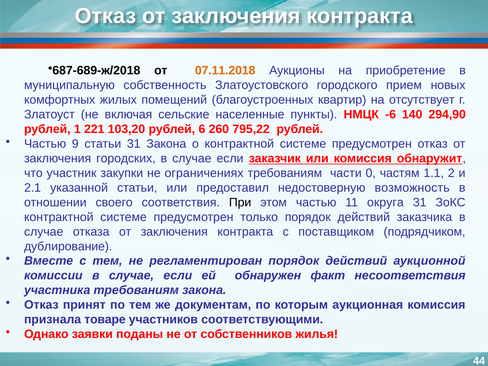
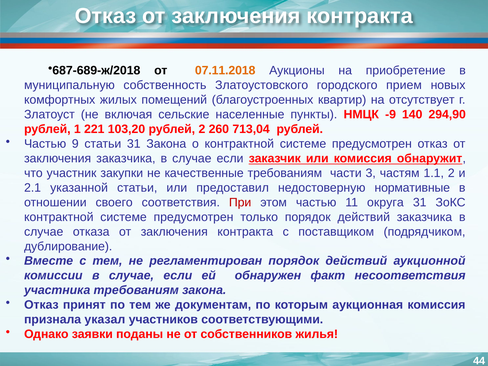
-6: -6 -> -9 (391, 115)
рублей 6: 6 -> 2 (202, 129)
795,22: 795,22 -> 713,04 (251, 129)
заключения городских: городских -> заказчика (126, 158)
ограничениях: ограничениях -> качественные (204, 173)
0: 0 -> 3 (371, 173)
возможность: возможность -> нормативные (412, 188)
При colour: black -> red (240, 202)
товаре: товаре -> указал (105, 320)
